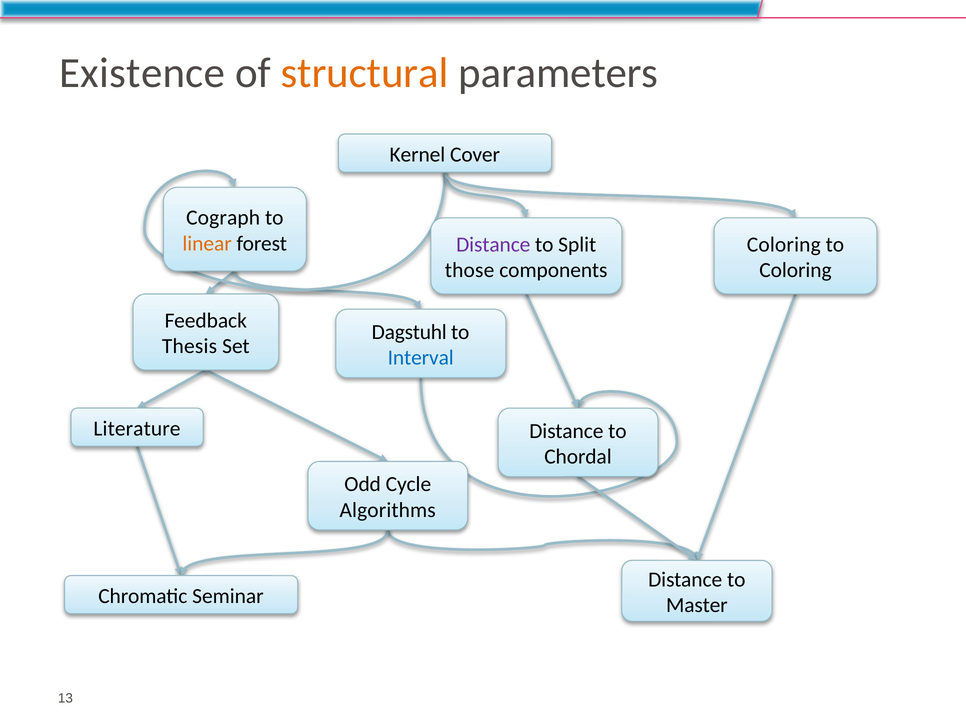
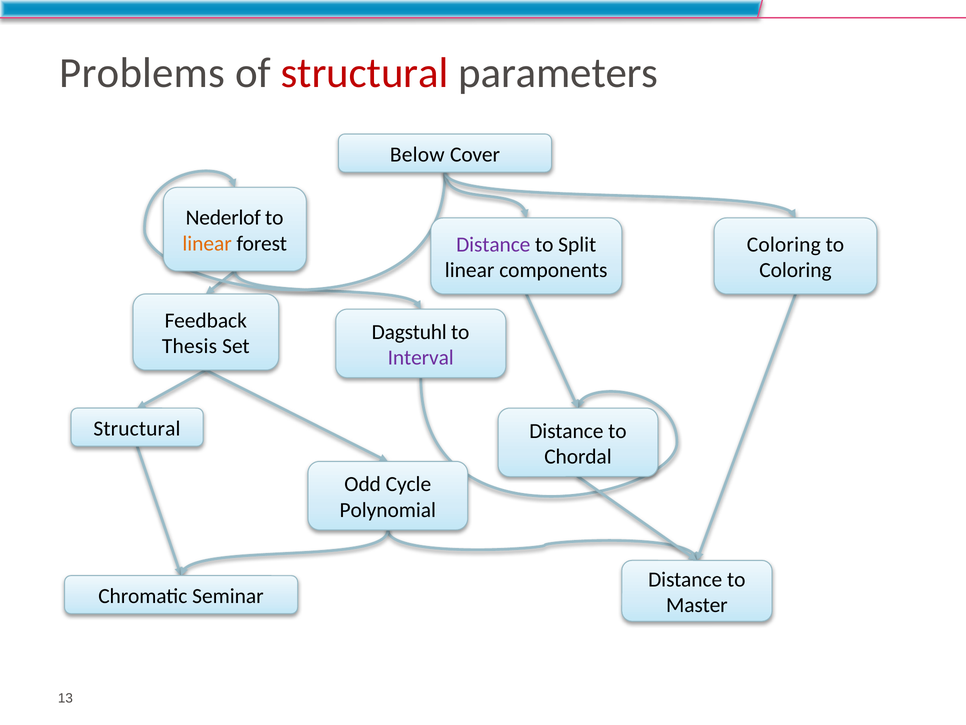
Existence: Existence -> Problems (142, 73)
structural colour: orange -> red (365, 73)
Kernel: Kernel -> Below (417, 154)
Cograph: Cograph -> Nederlof (223, 218)
those: those -> linear (470, 270)
Interval colour: blue -> purple (421, 358)
Literature: Literature -> Structural (137, 428)
Algorithms: Algorithms -> Polynomial (388, 510)
